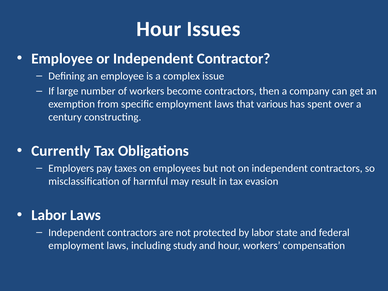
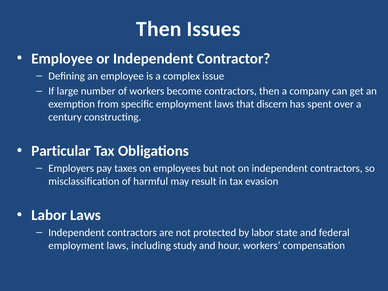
Hour: Hour -> Then (159, 29)
various: various -> discern (272, 104)
Currently: Currently -> Particular (61, 151)
